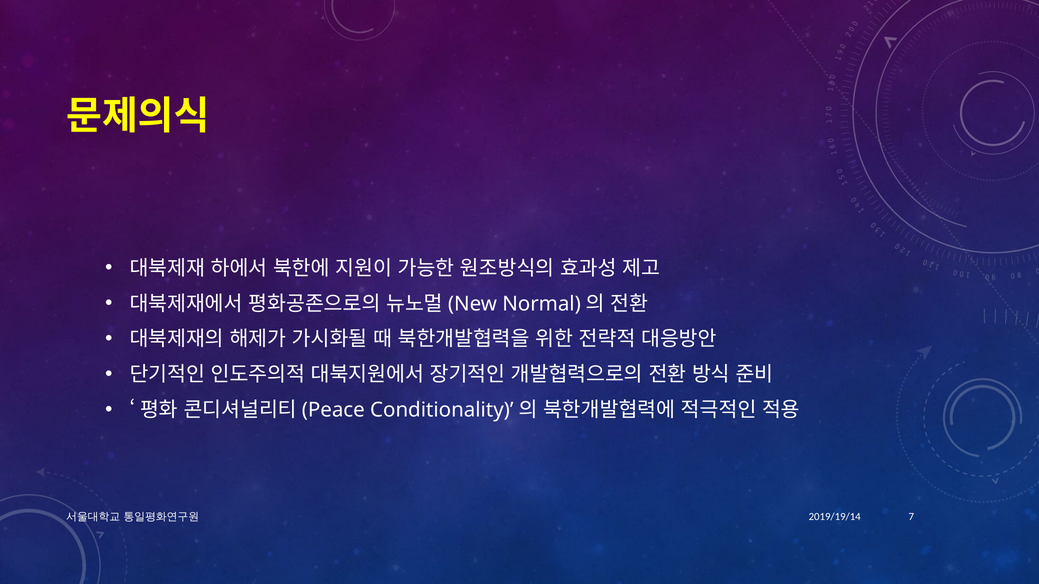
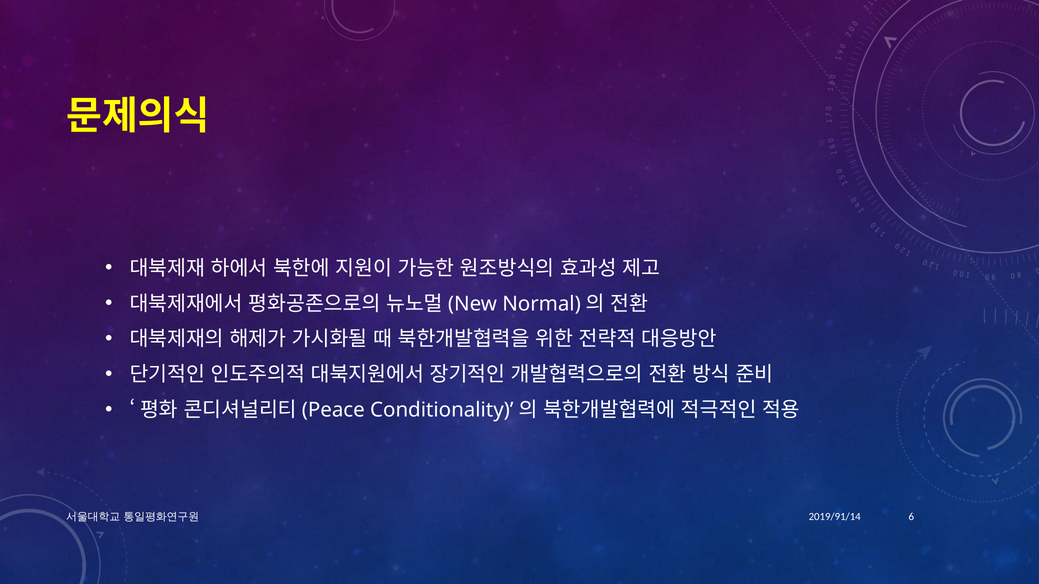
2019/19/14: 2019/19/14 -> 2019/91/14 (835, 517)
7: 7 -> 6 (911, 517)
